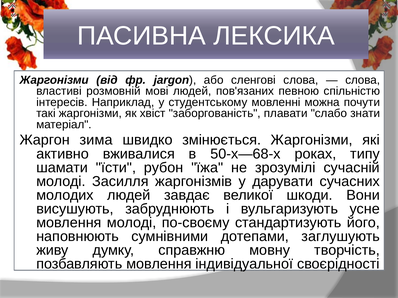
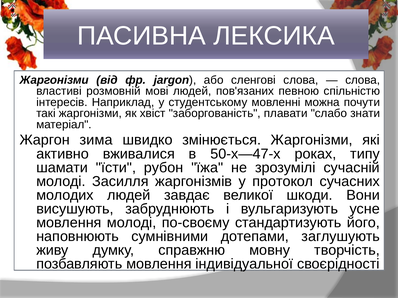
50-х—68-х: 50-х—68-х -> 50-х—47-х (245, 154)
дарувати: дарувати -> протокол (283, 182)
